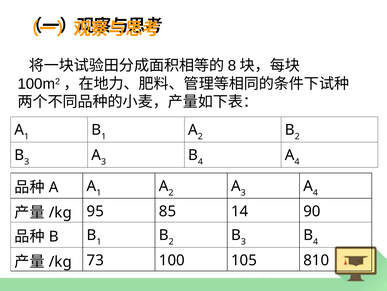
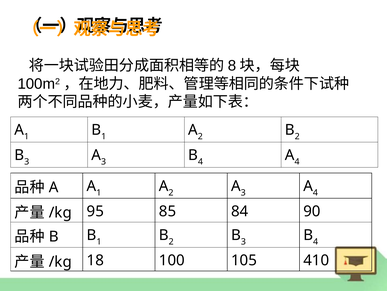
14: 14 -> 84 (240, 211)
73: 73 -> 18 (95, 260)
810: 810 -> 410 (316, 260)
